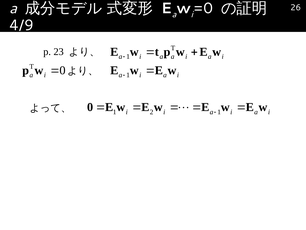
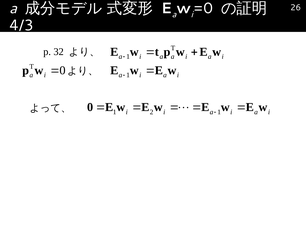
4/9: 4/9 -> 4/3 (22, 25)
23: 23 -> 32 (59, 52)
